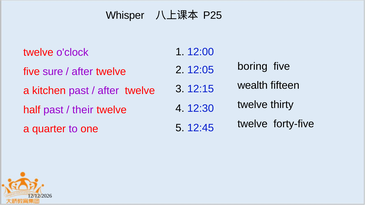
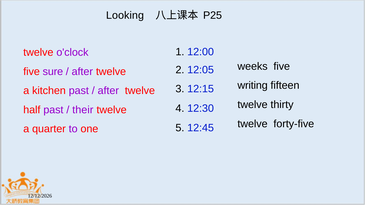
Whisper: Whisper -> Looking (125, 15)
boring: boring -> weeks (253, 66)
wealth: wealth -> writing (253, 86)
